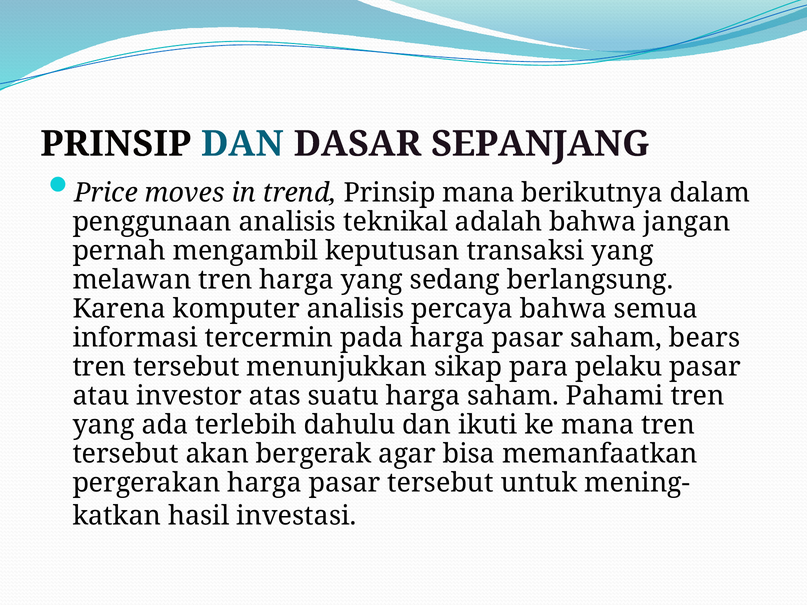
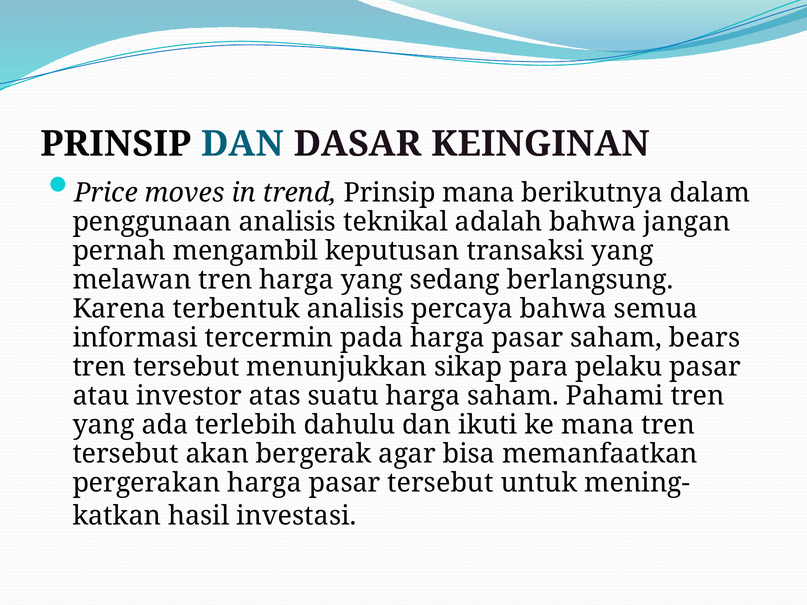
SEPANJANG: SEPANJANG -> KEINGINAN (540, 144)
komputer: komputer -> terbentuk (236, 309)
